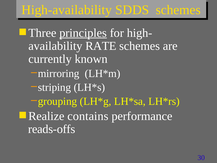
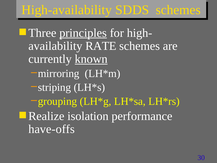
known underline: none -> present (91, 59)
contains: contains -> isolation (88, 116)
reads-offs: reads-offs -> have-offs (52, 129)
